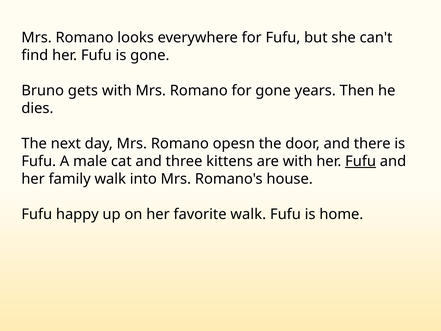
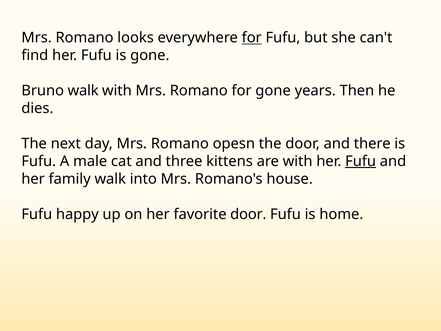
for underline: none -> present (252, 38)
Bruno gets: gets -> walk (83, 91)
favorite walk: walk -> door (248, 214)
